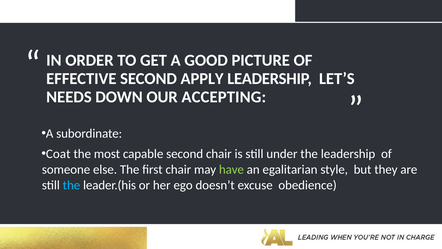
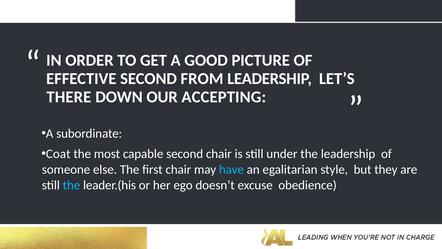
APPLY: APPLY -> FROM (202, 79)
NEEDS: NEEDS -> THERE (69, 97)
have colour: light green -> light blue (231, 169)
